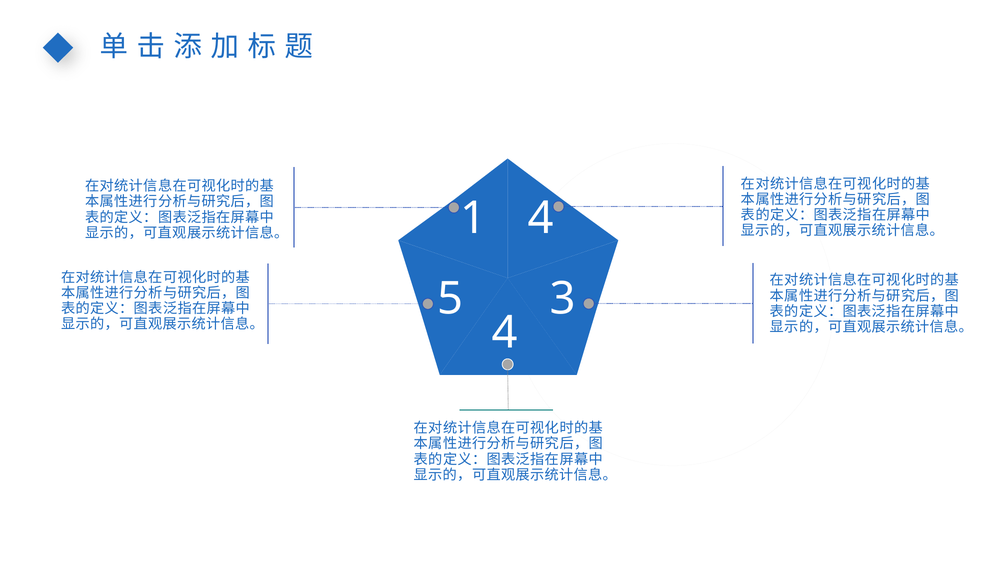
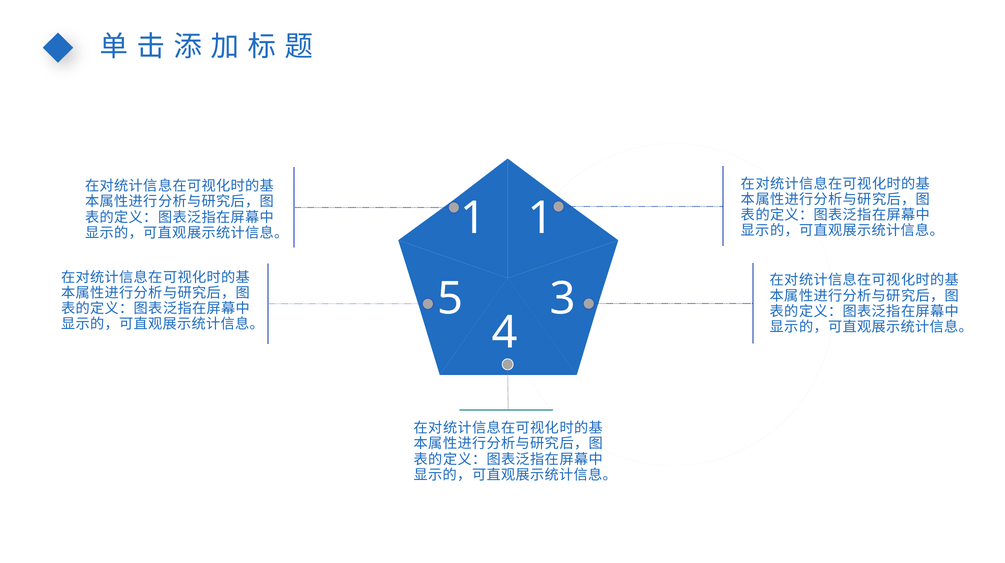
1 4: 4 -> 1 (541, 218)
